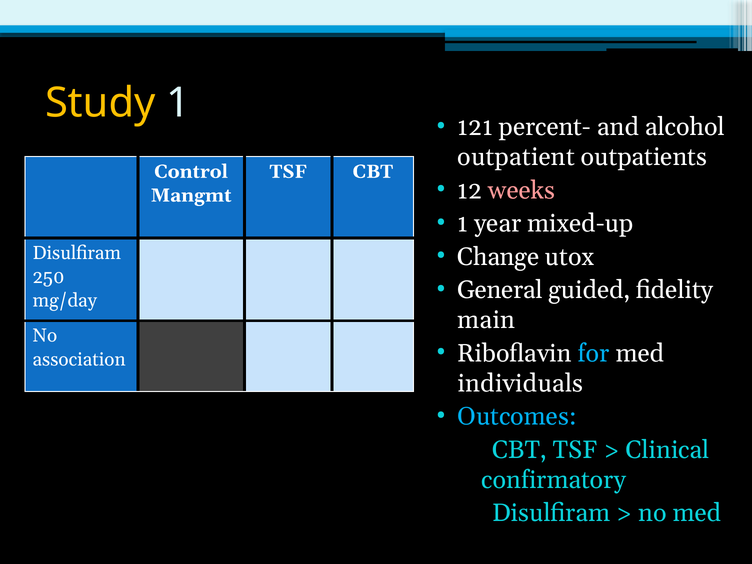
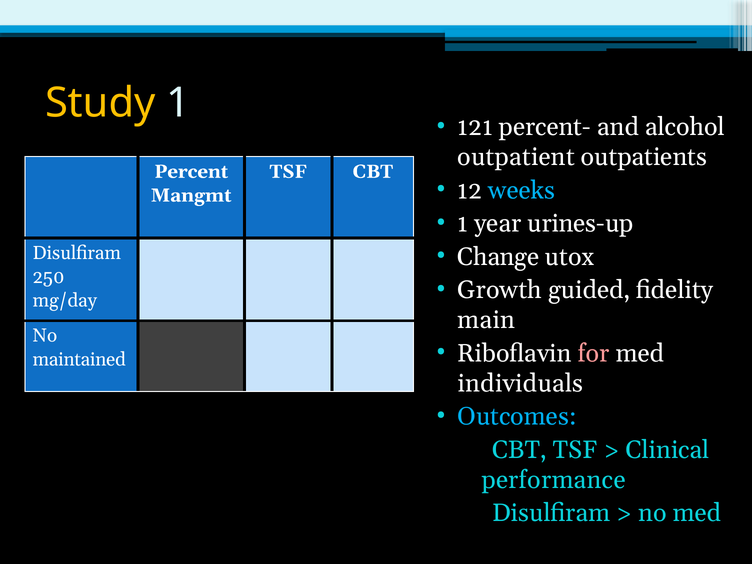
Control: Control -> Percent (191, 172)
weeks colour: pink -> light blue (522, 190)
mixed-up: mixed-up -> urines-up (581, 224)
General: General -> Growth (500, 290)
for colour: light blue -> pink (594, 353)
association: association -> maintained (79, 359)
confirmatory: confirmatory -> performance (554, 480)
